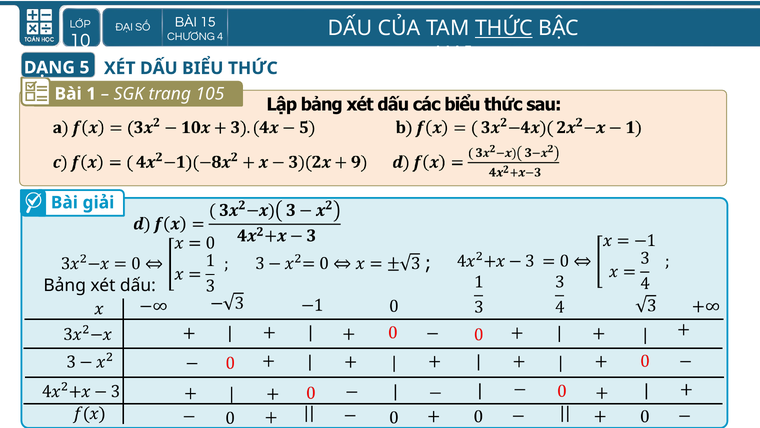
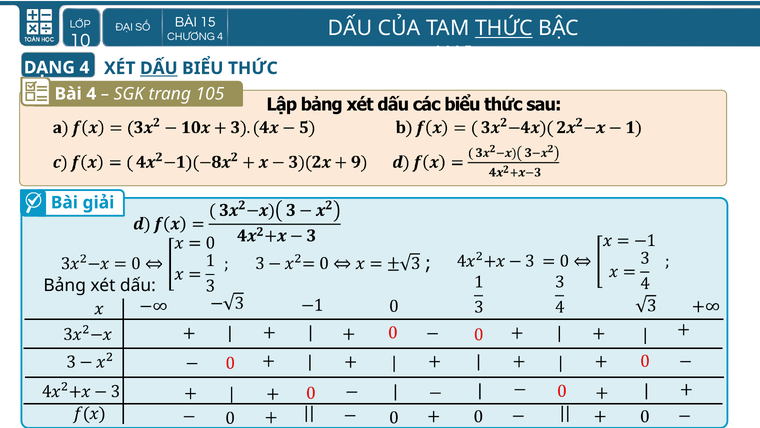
DẠNG 5: 5 -> 4 (84, 68)
DẤU underline: none -> present (159, 68)
Bài 1: 1 -> 4 (91, 94)
